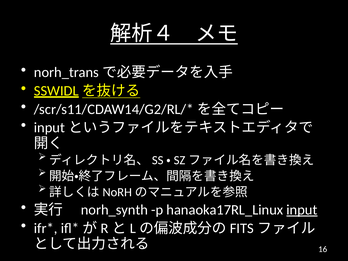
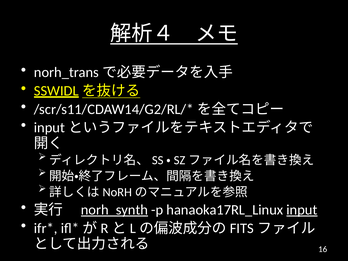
norh_synth underline: none -> present (114, 210)
